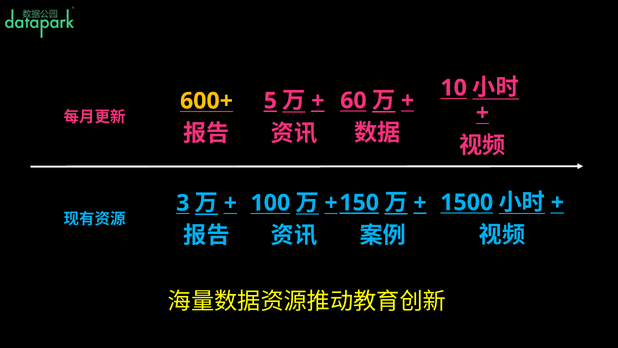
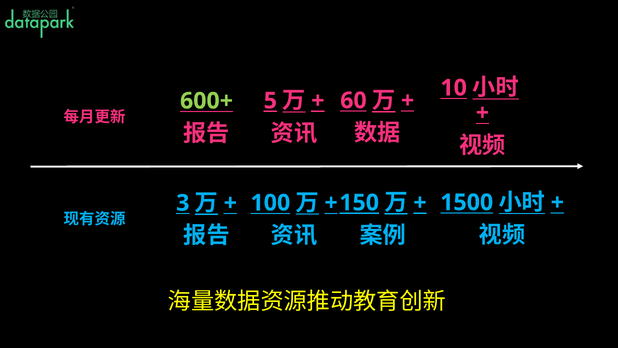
600+ colour: yellow -> light green (206, 101)
